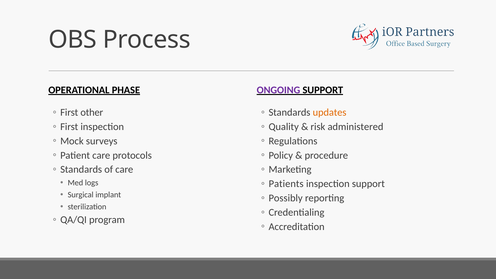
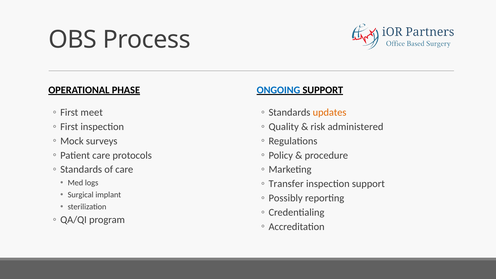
ONGOING colour: purple -> blue (278, 90)
other: other -> meet (92, 112)
Patients: Patients -> Transfer (286, 184)
